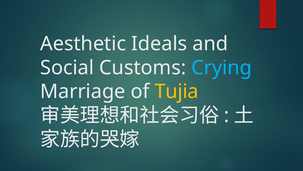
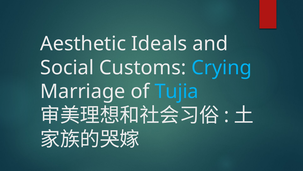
Tujia colour: yellow -> light blue (177, 91)
